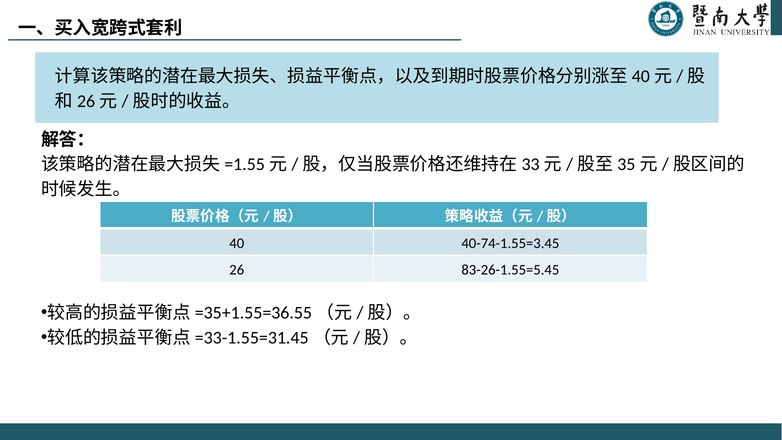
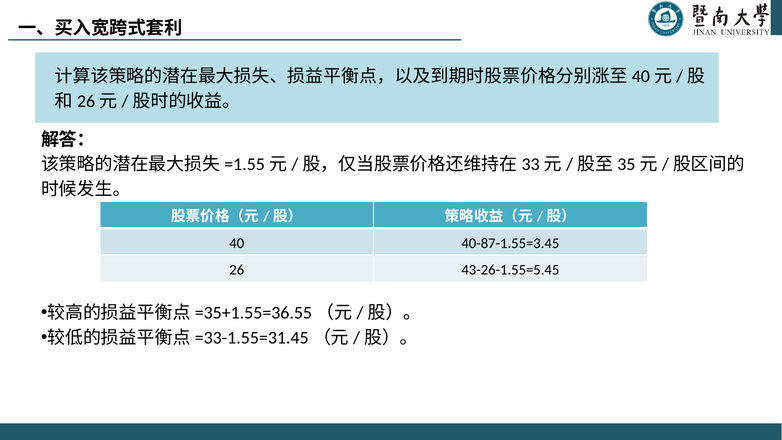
40-74-1.55=3.45: 40-74-1.55=3.45 -> 40-87-1.55=3.45 (510, 243)
83-26-1.55=5.45: 83-26-1.55=5.45 -> 43-26-1.55=5.45 (510, 270)
